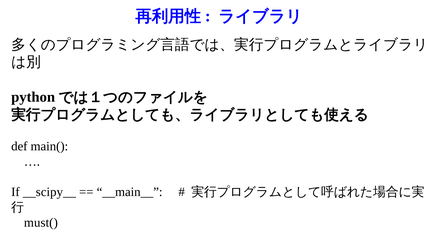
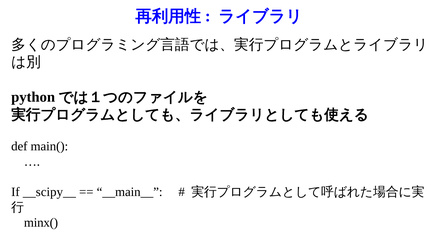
must(: must( -> minx( (41, 223)
